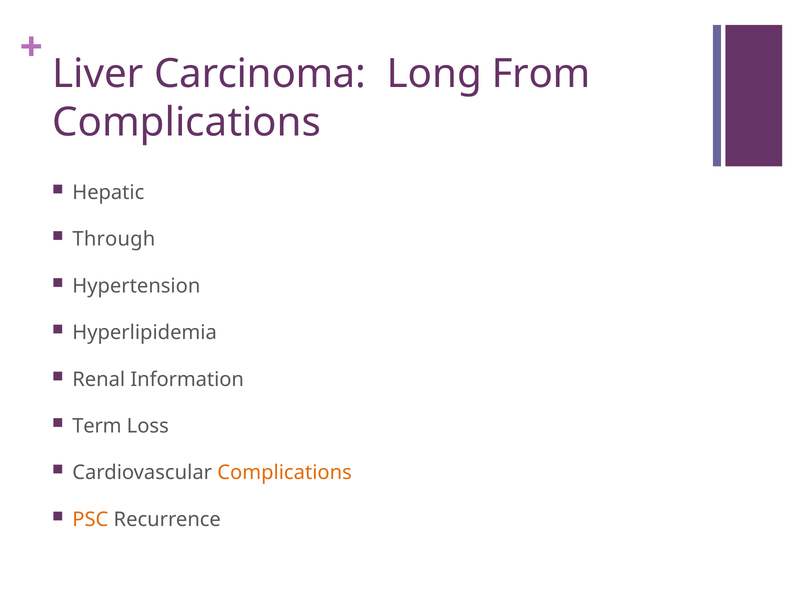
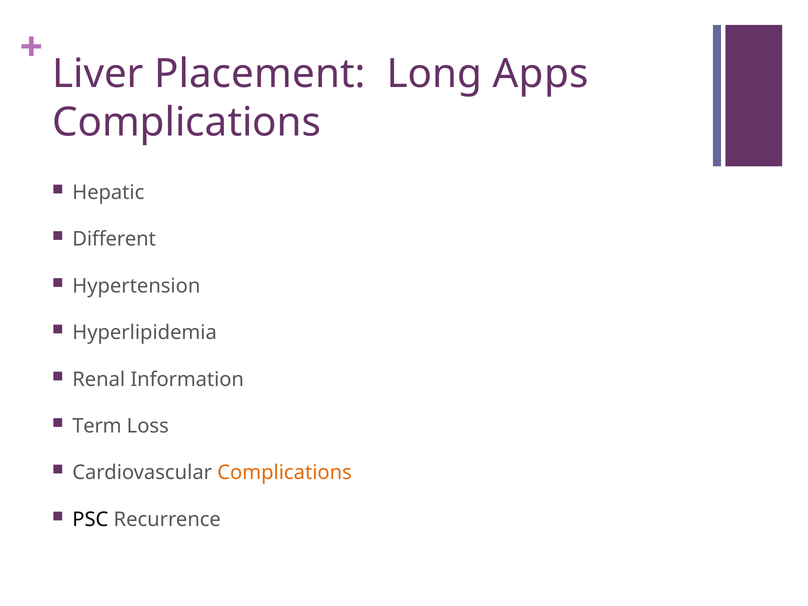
Carcinoma: Carcinoma -> Placement (260, 74)
From: From -> Apps (541, 74)
Through: Through -> Different (114, 239)
PSC colour: orange -> black (90, 520)
